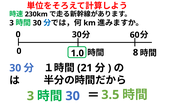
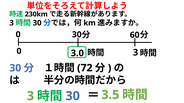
0 8: 8 -> 3 (136, 53)
1.0: 1.0 -> 3.0 (77, 53)
21: 21 -> 72 (85, 68)
